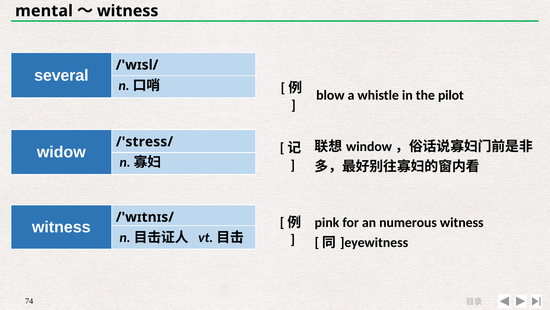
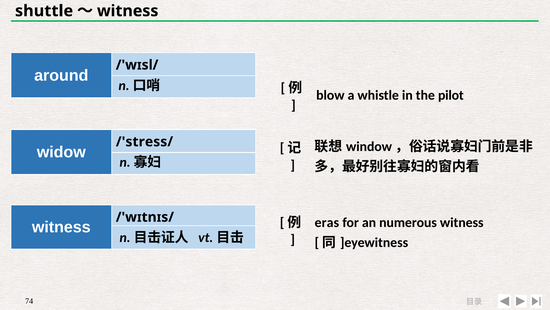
mental: mental -> shuttle (44, 11)
several: several -> around (61, 75)
pink: pink -> eras (327, 222)
